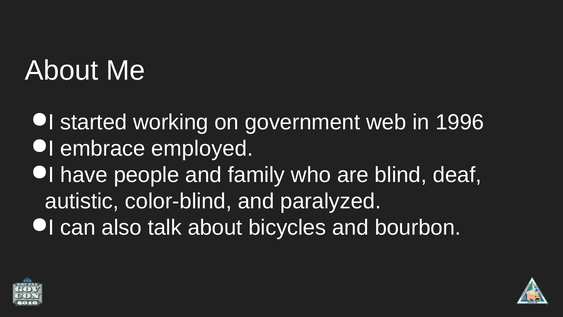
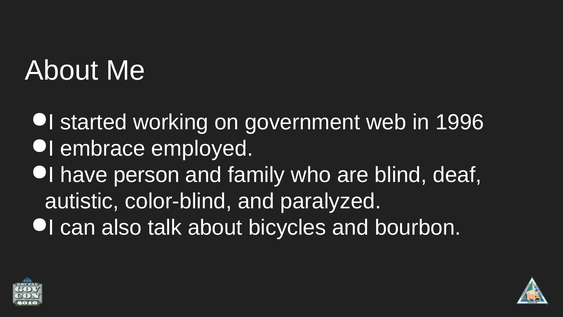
people: people -> person (147, 175)
